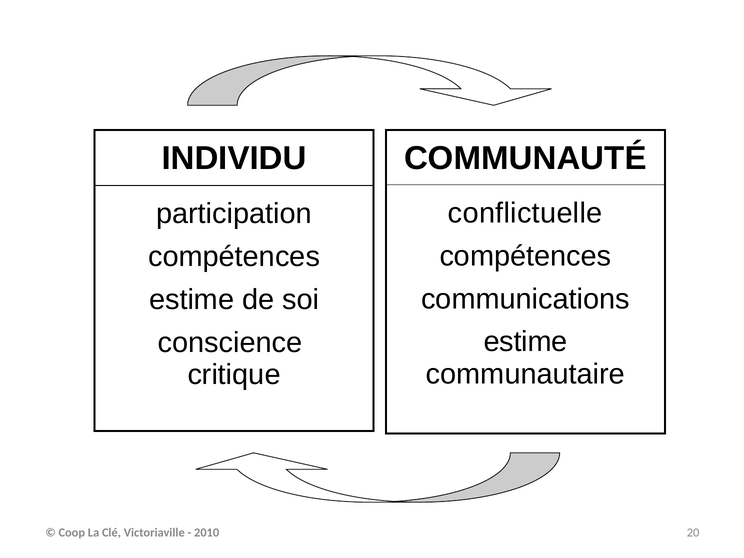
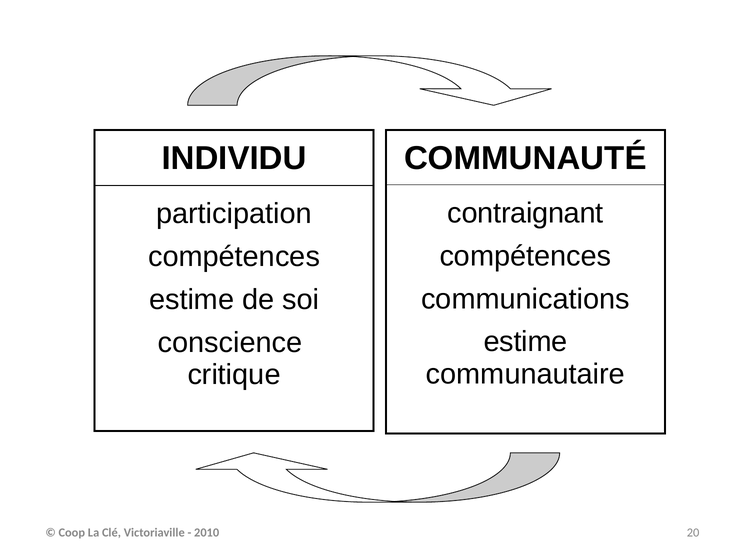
conflictuelle: conflictuelle -> contraignant (526, 213)
